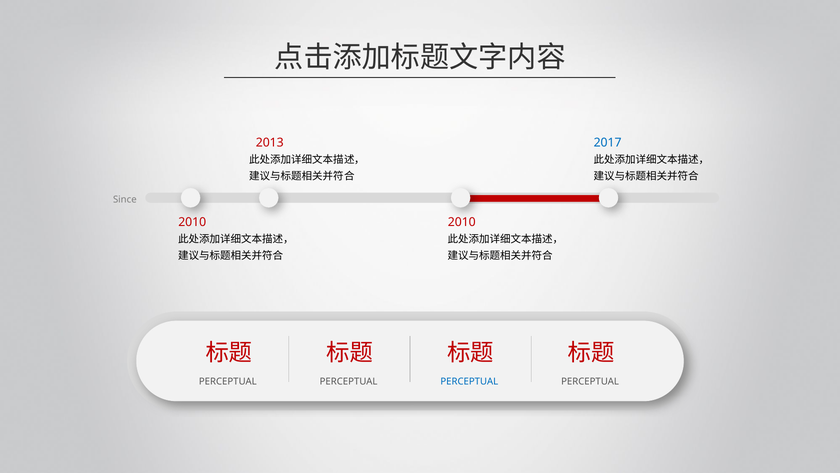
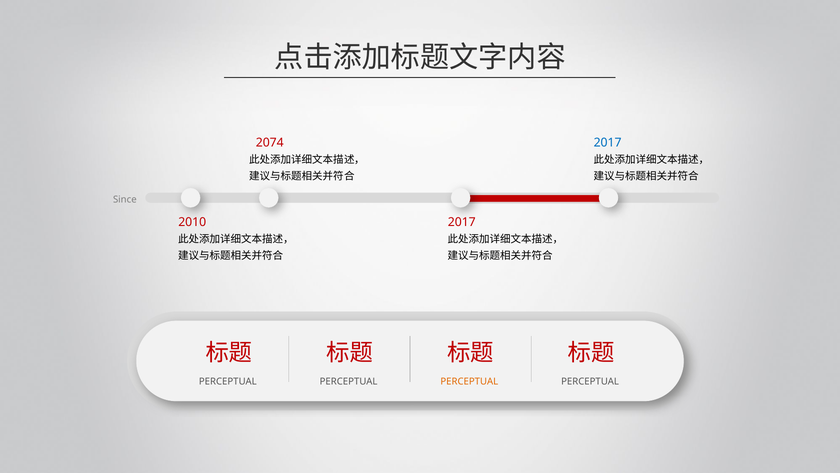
2013: 2013 -> 2074 (270, 143)
2010: 2010 -> 2017 (462, 222)
PERCEPTUAL colour: blue -> orange (469, 381)
